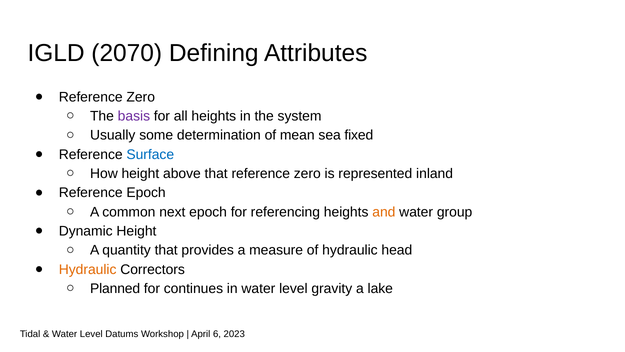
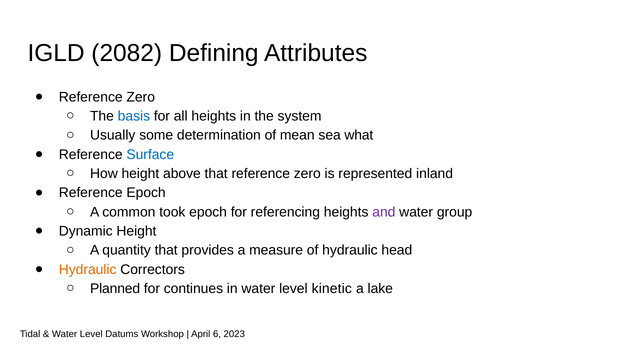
2070: 2070 -> 2082 (127, 53)
basis colour: purple -> blue (134, 116)
fixed: fixed -> what (359, 135)
next: next -> took (172, 212)
and colour: orange -> purple (384, 212)
gravity: gravity -> kinetic (332, 288)
